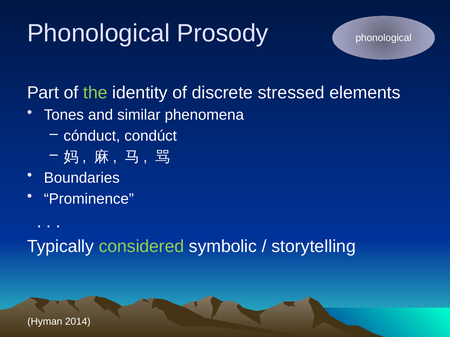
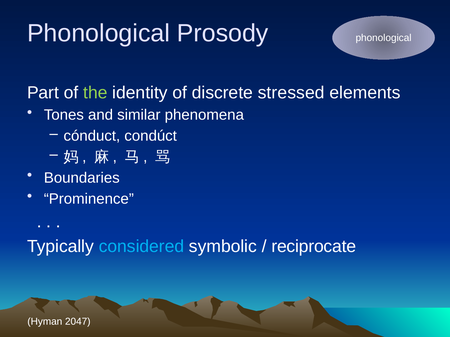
considered colour: light green -> light blue (142, 247)
storytelling: storytelling -> reciprocate (314, 247)
2014: 2014 -> 2047 (78, 322)
